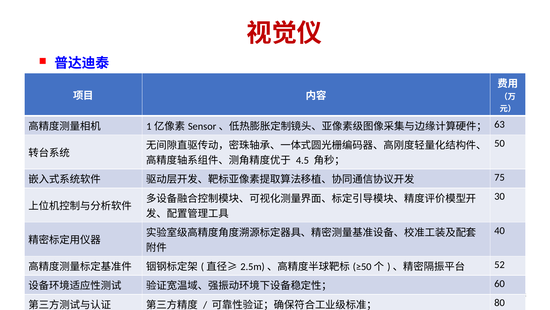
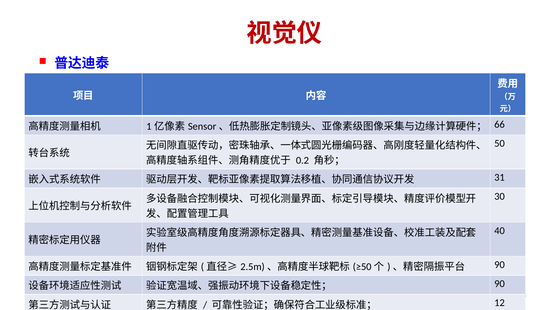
63: 63 -> 66 (500, 124)
4.5: 4.5 -> 0.2 (302, 160)
75: 75 -> 31 (500, 177)
52: 52 -> 90 (500, 264)
60: 60 -> 90 (500, 283)
80: 80 -> 12 (500, 302)
